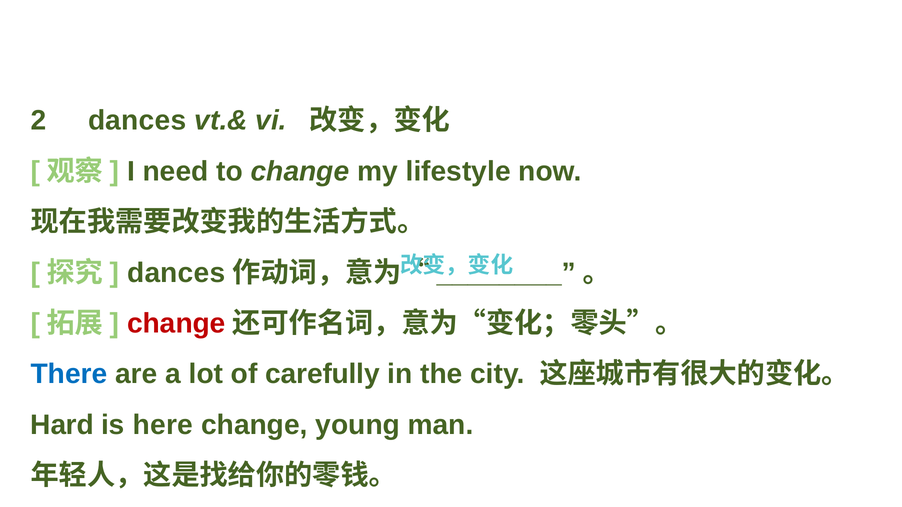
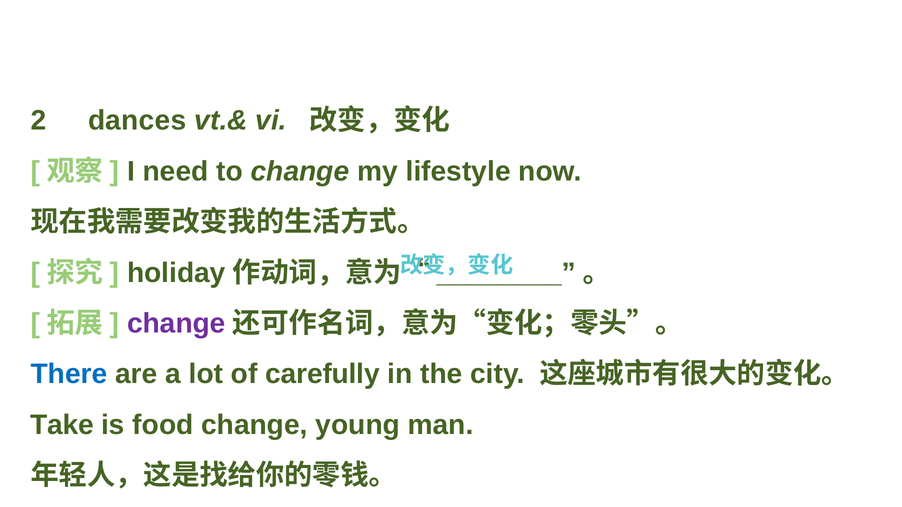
dances: dances -> holiday (176, 273)
change colour: red -> purple (176, 324)
Hard: Hard -> Take (62, 425)
here: here -> food (163, 425)
